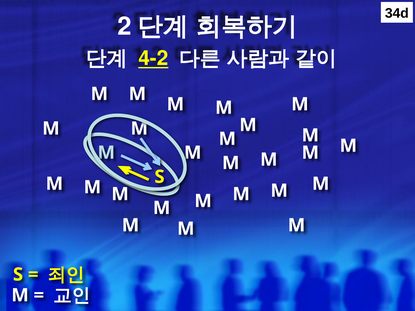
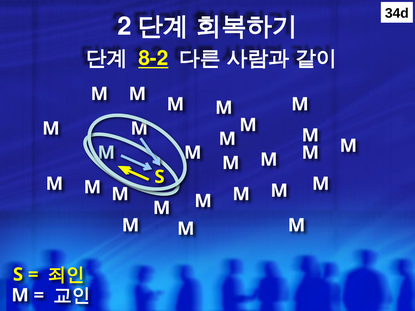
4-2: 4-2 -> 8-2 (153, 58)
